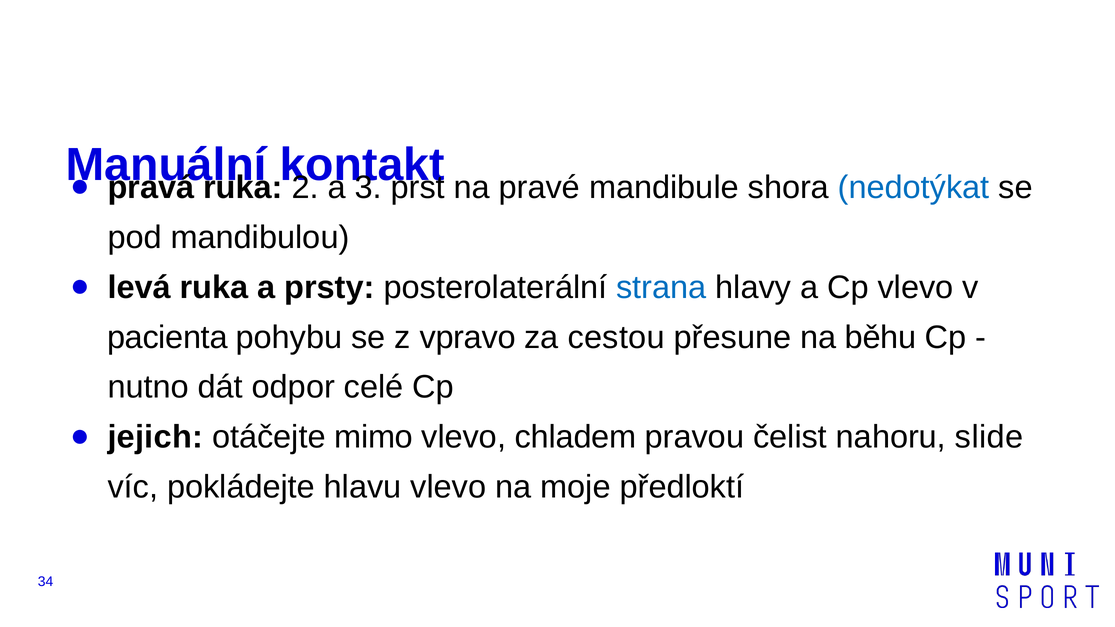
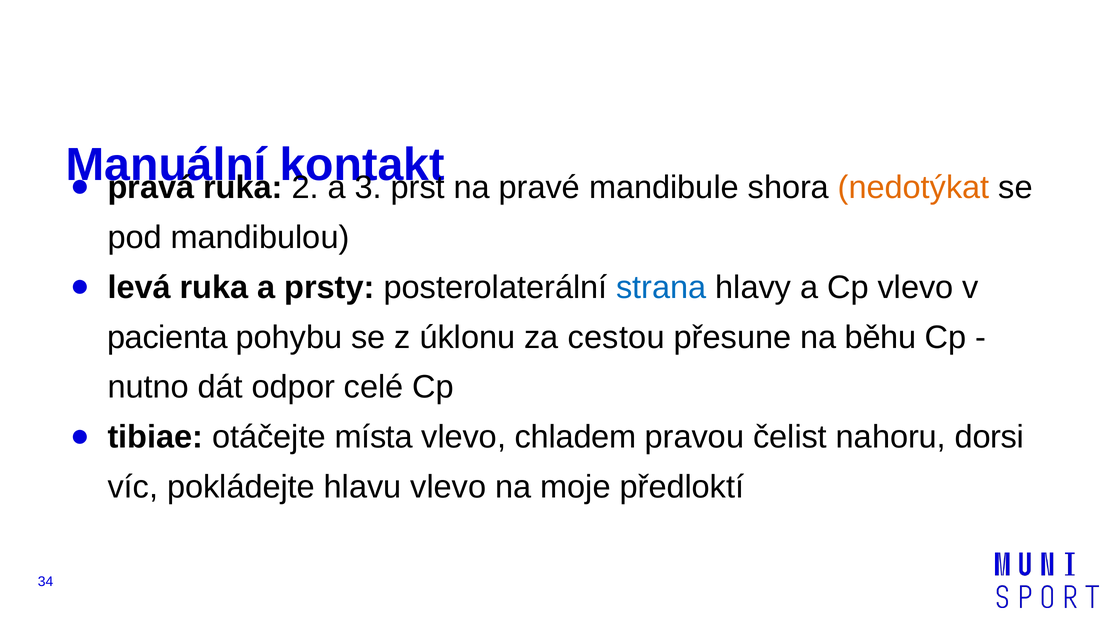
nedotýkat colour: blue -> orange (914, 187)
vpravo: vpravo -> úklonu (468, 337)
jejich: jejich -> tibiae (155, 437)
mimo: mimo -> místa (374, 437)
slide: slide -> dorsi (989, 437)
